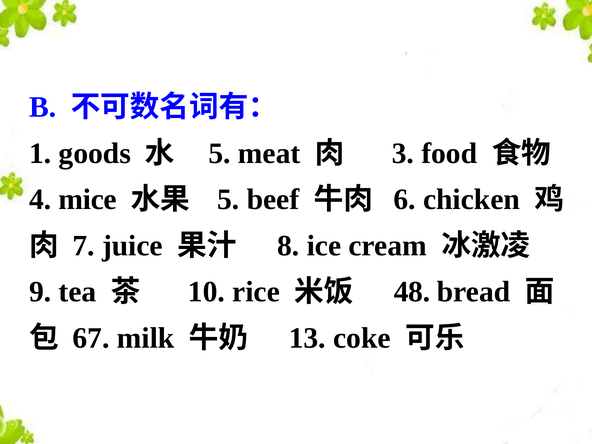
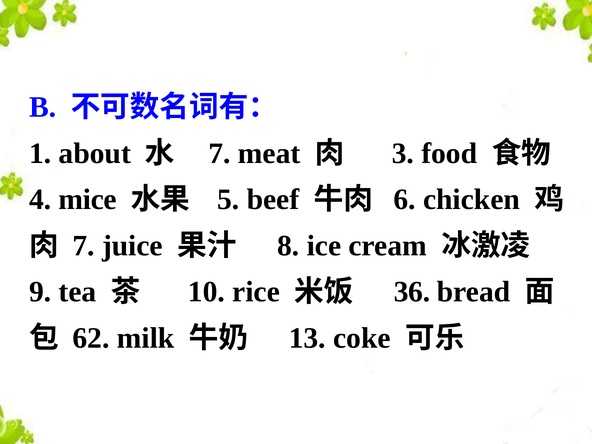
goods: goods -> about (95, 153)
5: 5 -> 7 (219, 153)
48: 48 -> 36 (412, 292)
67: 67 -> 62 (91, 338)
